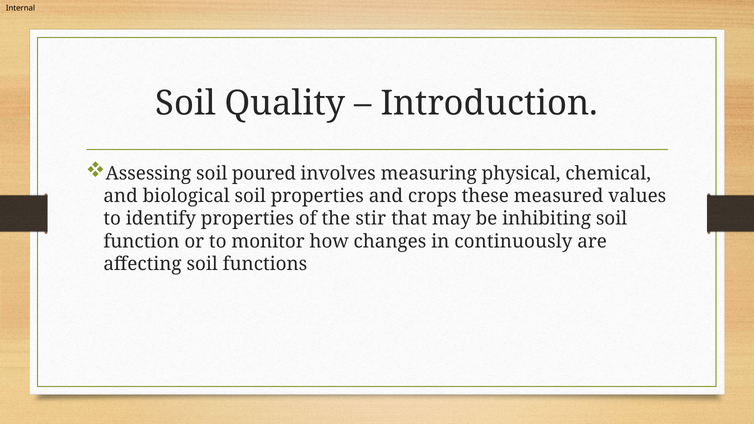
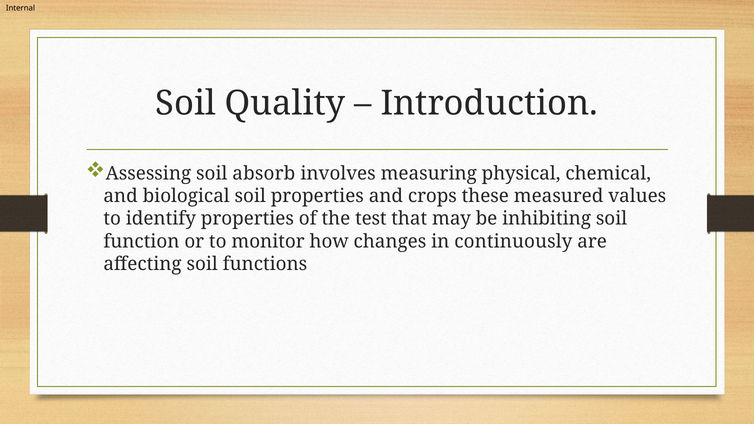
poured: poured -> absorb (264, 174)
stir: stir -> test (371, 219)
